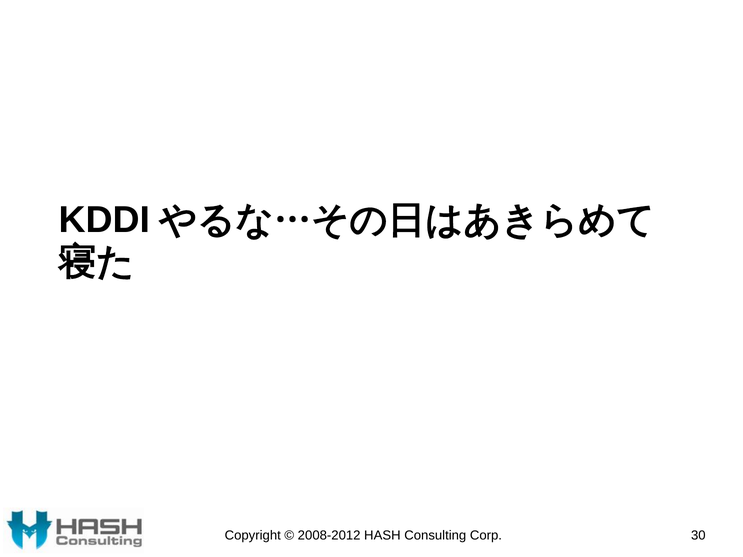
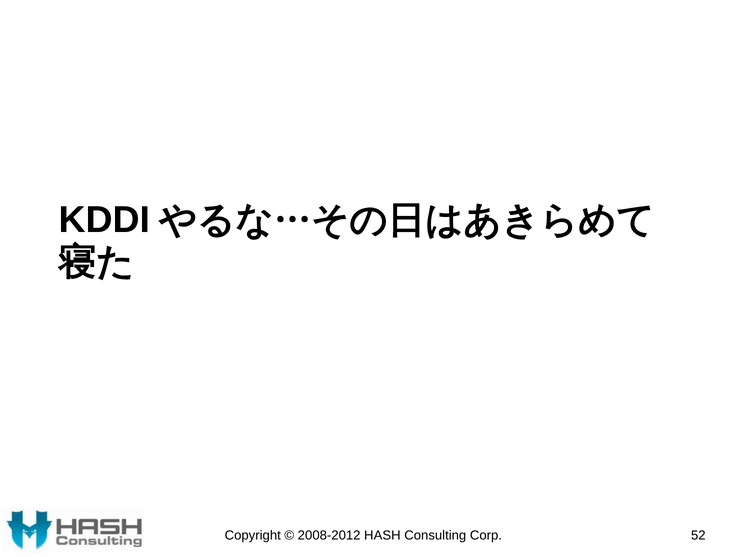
30: 30 -> 52 (698, 536)
